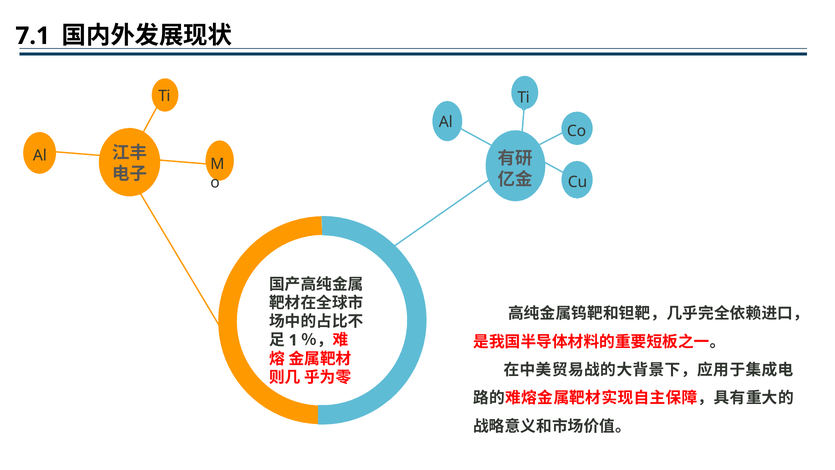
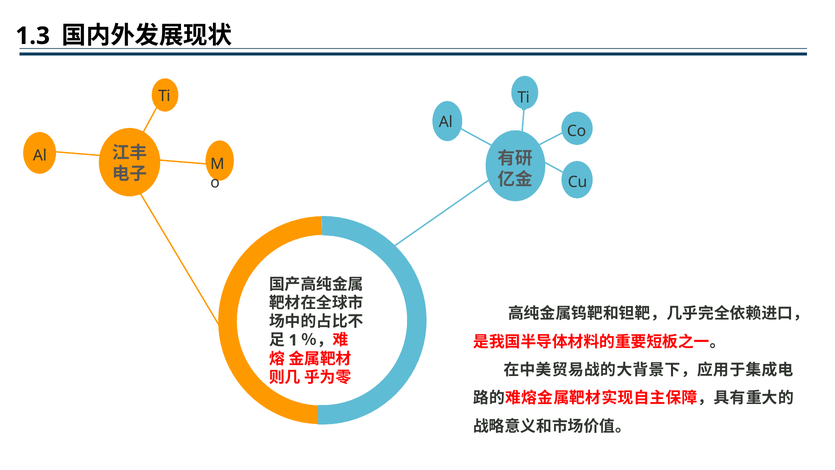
7.1: 7.1 -> 1.3 (33, 36)
